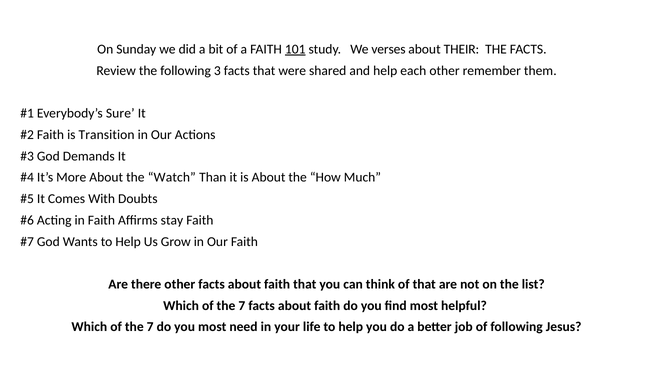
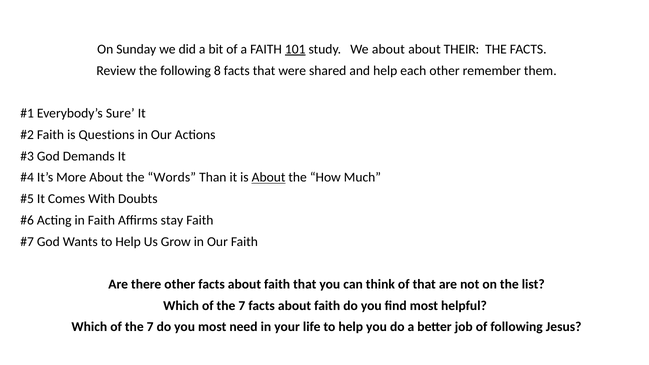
We verses: verses -> about (388, 49)
3: 3 -> 8 (217, 71)
Transition: Transition -> Questions (107, 135)
Watch: Watch -> Words (172, 178)
About underline: none -> present (269, 178)
